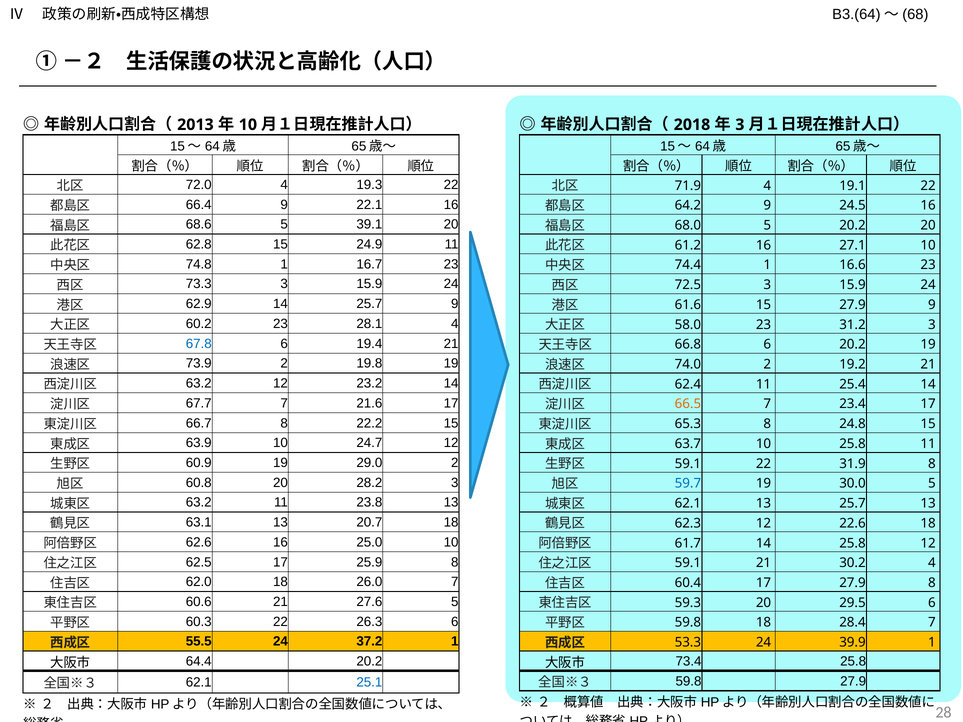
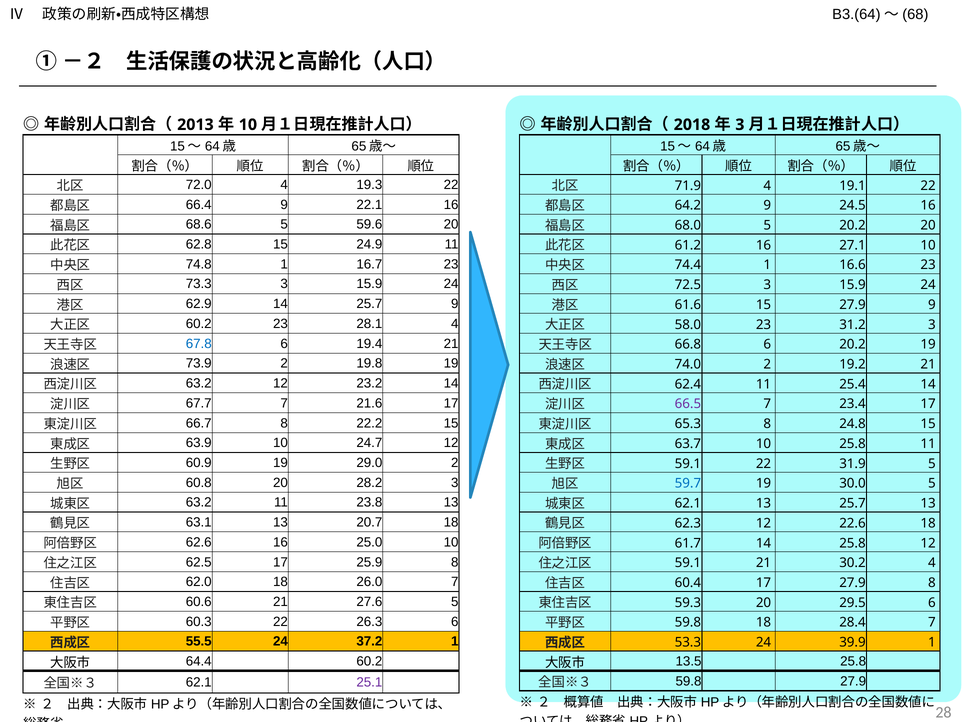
39.1: 39.1 -> 59.6 (369, 225)
66.5 colour: orange -> purple (688, 404)
31.9 8: 8 -> 5 (932, 464)
64.4 20.2: 20.2 -> 60.2 (369, 662)
73.4: 73.4 -> 13.5 (689, 662)
25.1 colour: blue -> purple (369, 683)
